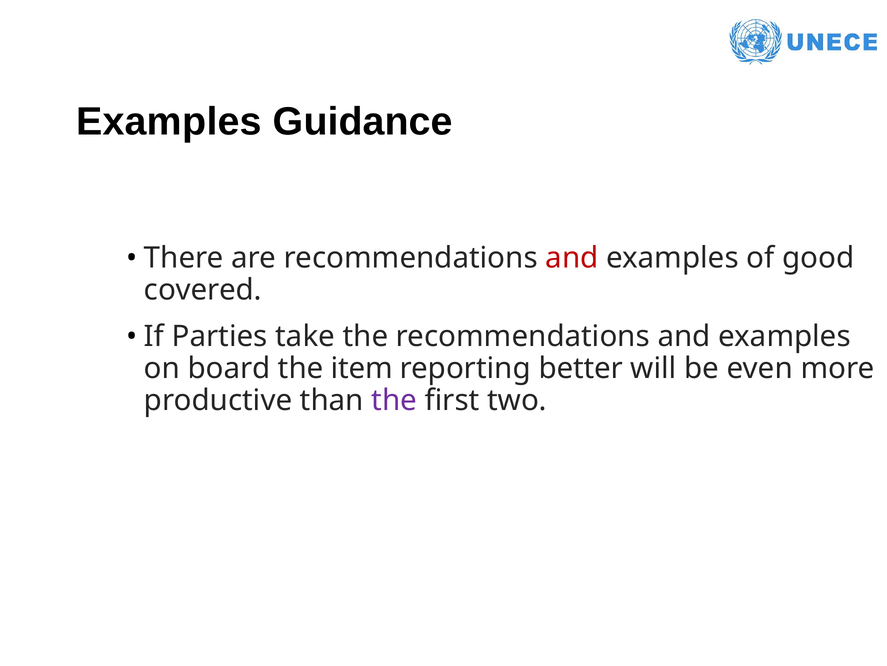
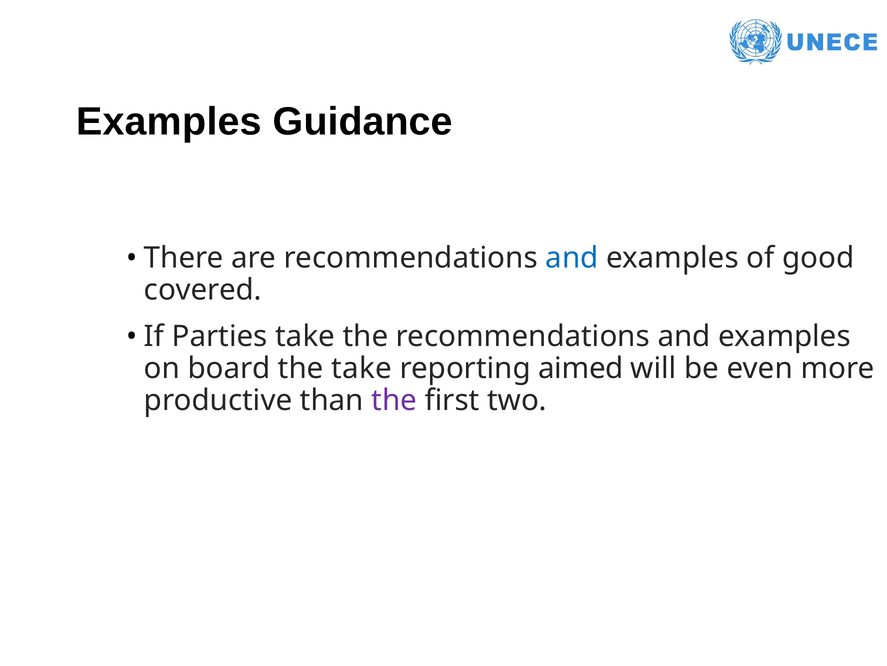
and colour: red -> blue (572, 258)
the item: item -> take (362, 368)
better: better -> aimed (581, 368)
